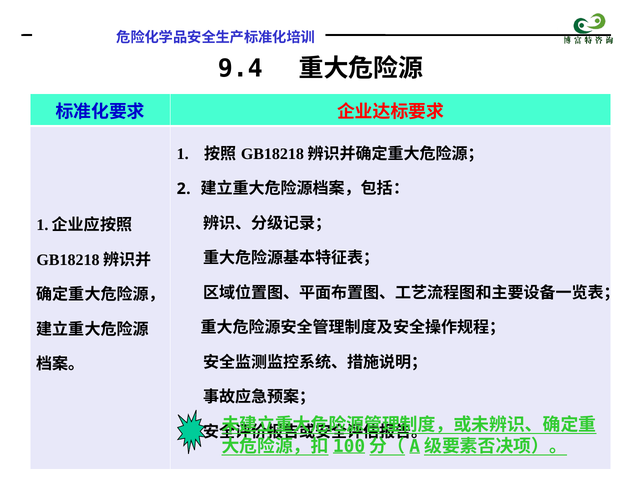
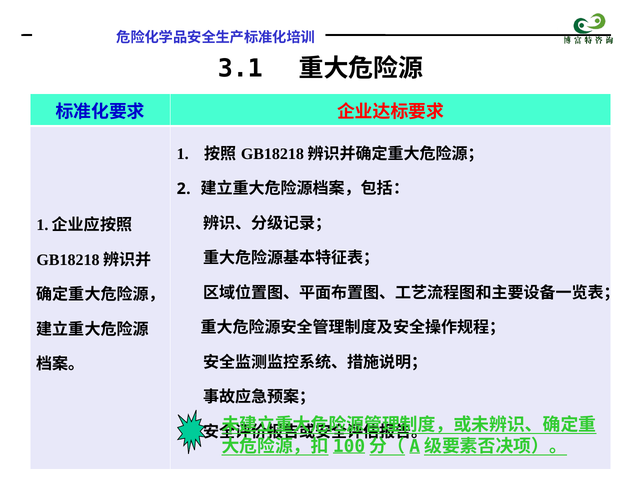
9.4: 9.4 -> 3.1 (240, 68)
